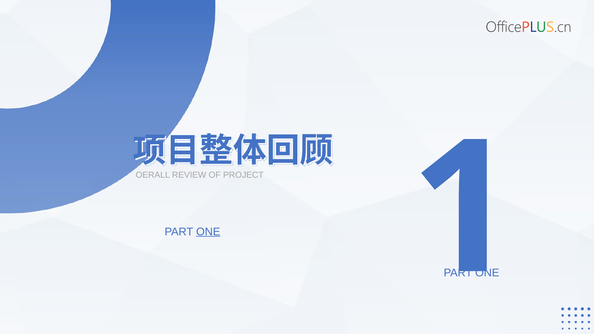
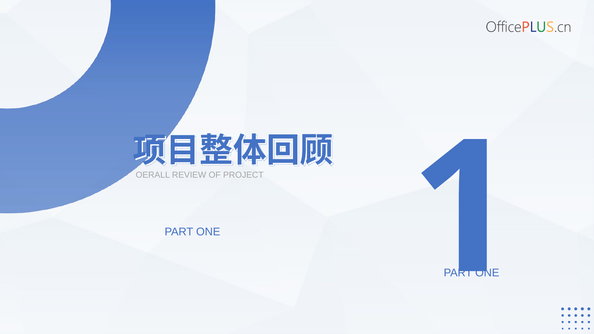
ONE underline: present -> none (208, 232)
